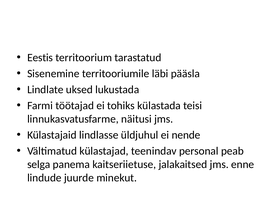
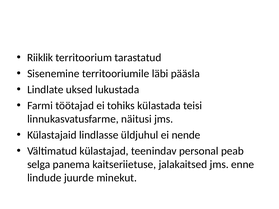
Eestis: Eestis -> Riiklik (40, 58)
